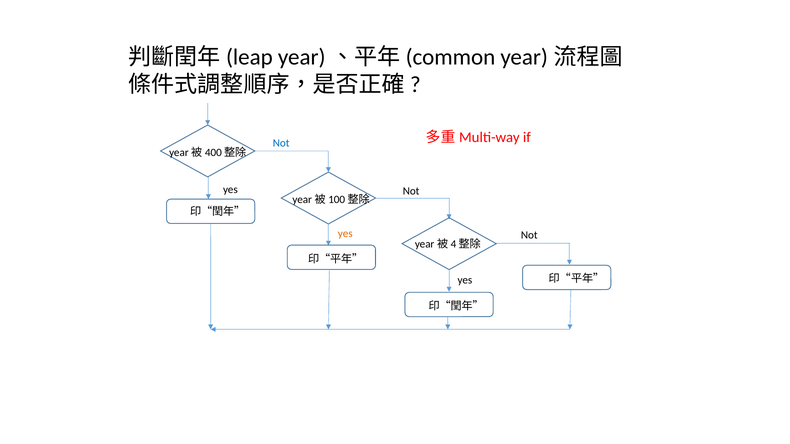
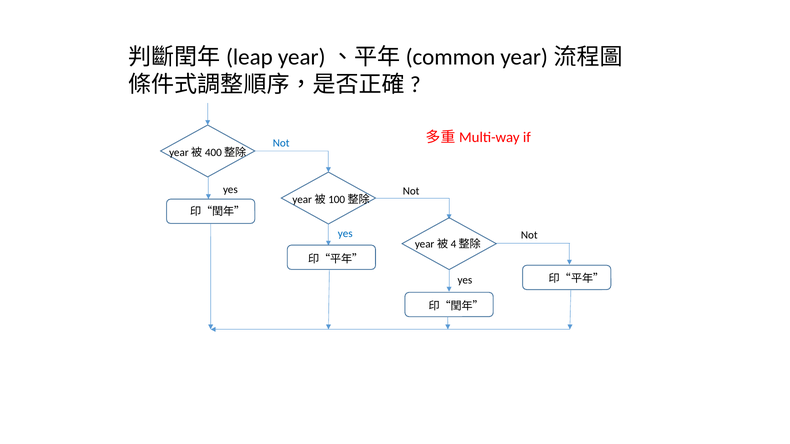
yes colour: orange -> blue (345, 234)
